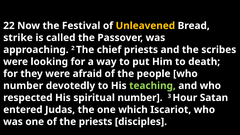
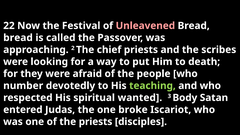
Unleavened colour: yellow -> pink (145, 26)
strike: strike -> bread (18, 38)
spiritual number: number -> wanted (140, 98)
Hour: Hour -> Body (185, 98)
which: which -> broke (133, 110)
